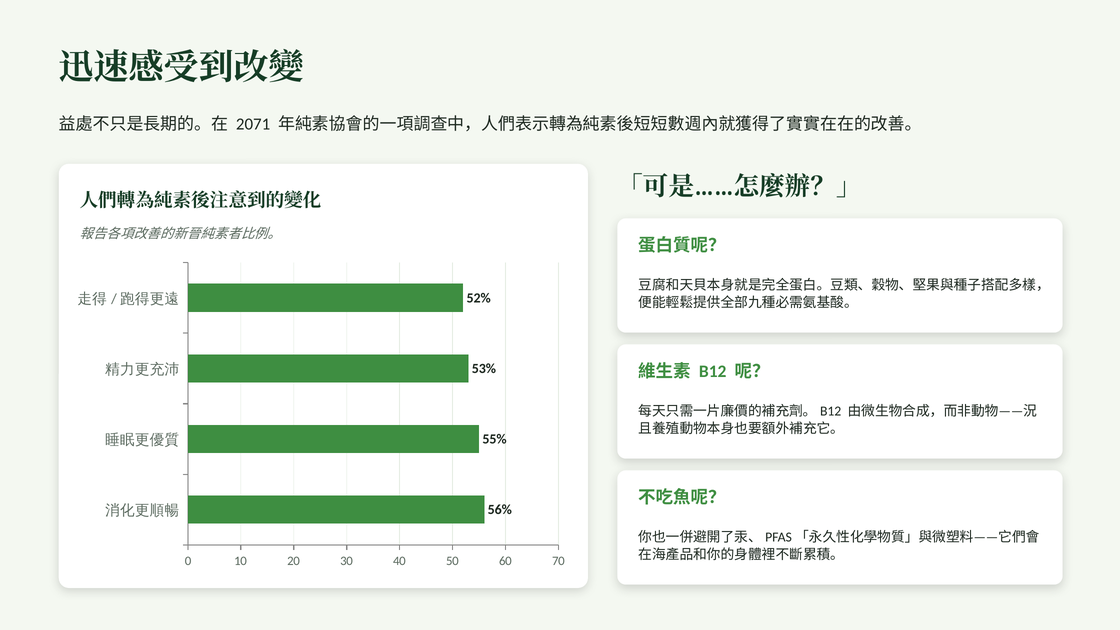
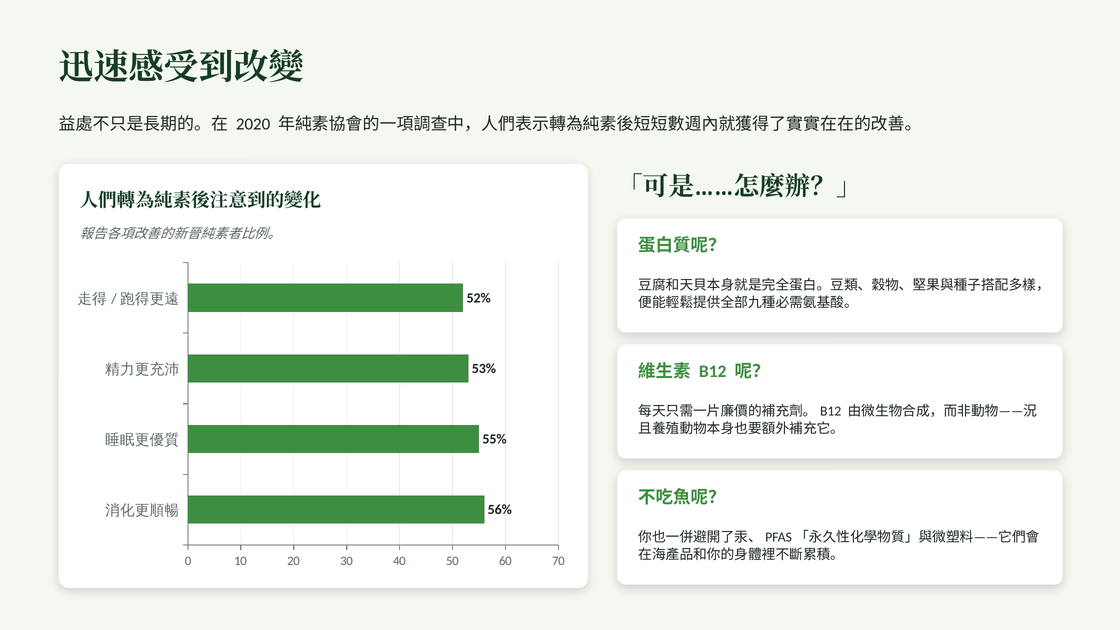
2071: 2071 -> 2020 (253, 124)
